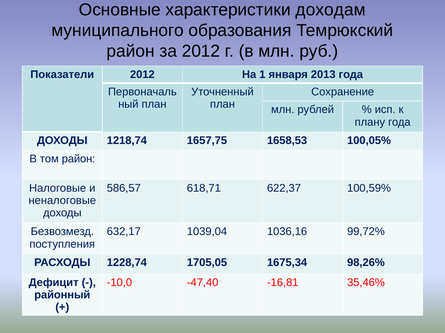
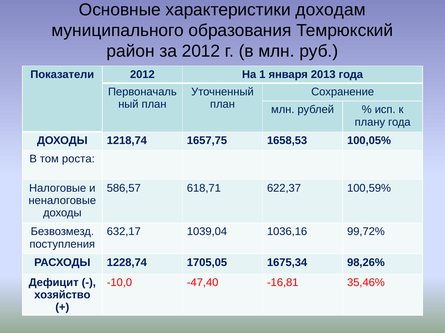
том район: район -> роста (78, 159)
районный: районный -> хозяйство (62, 296)
